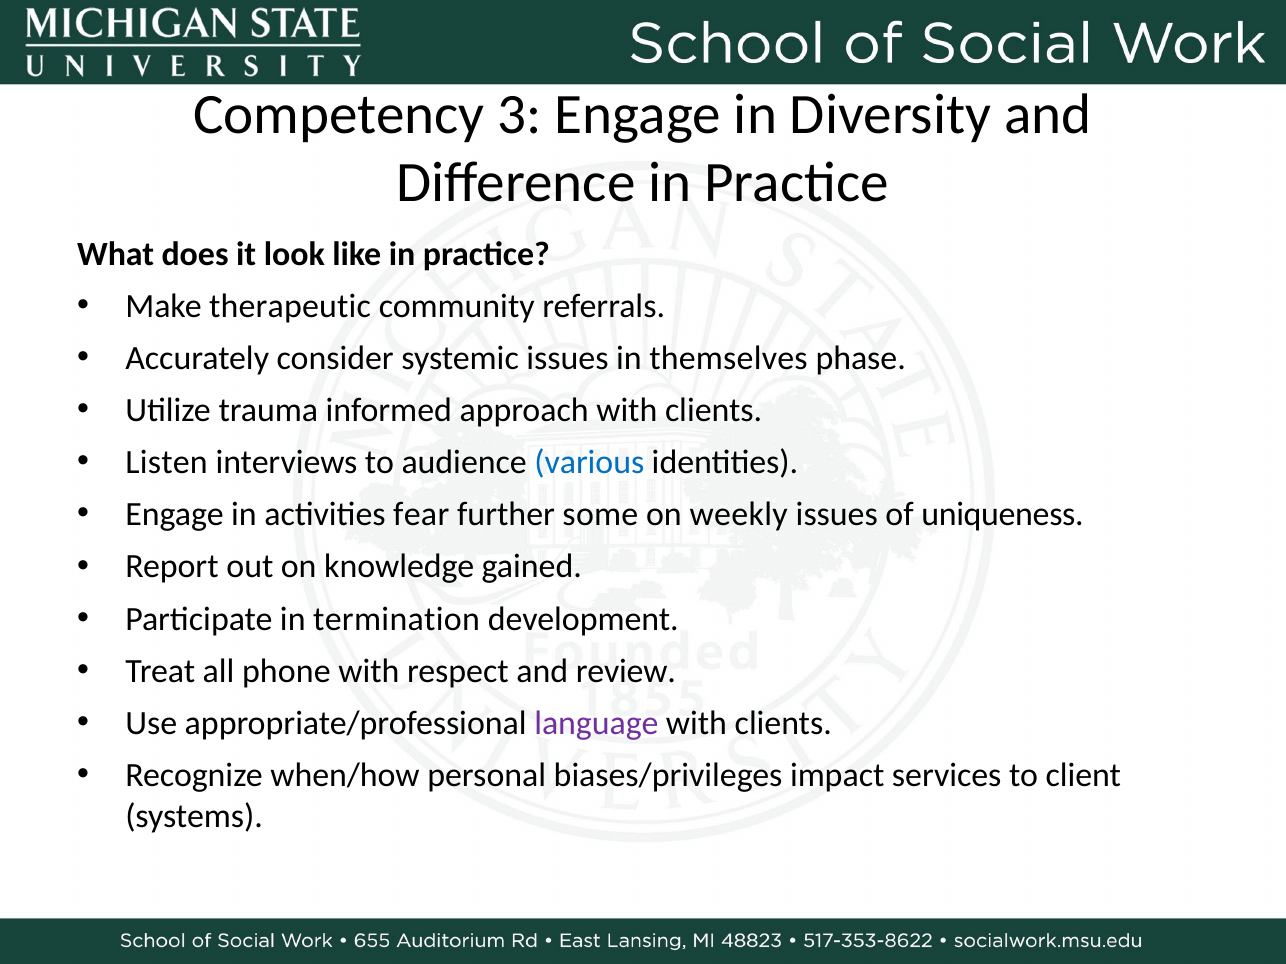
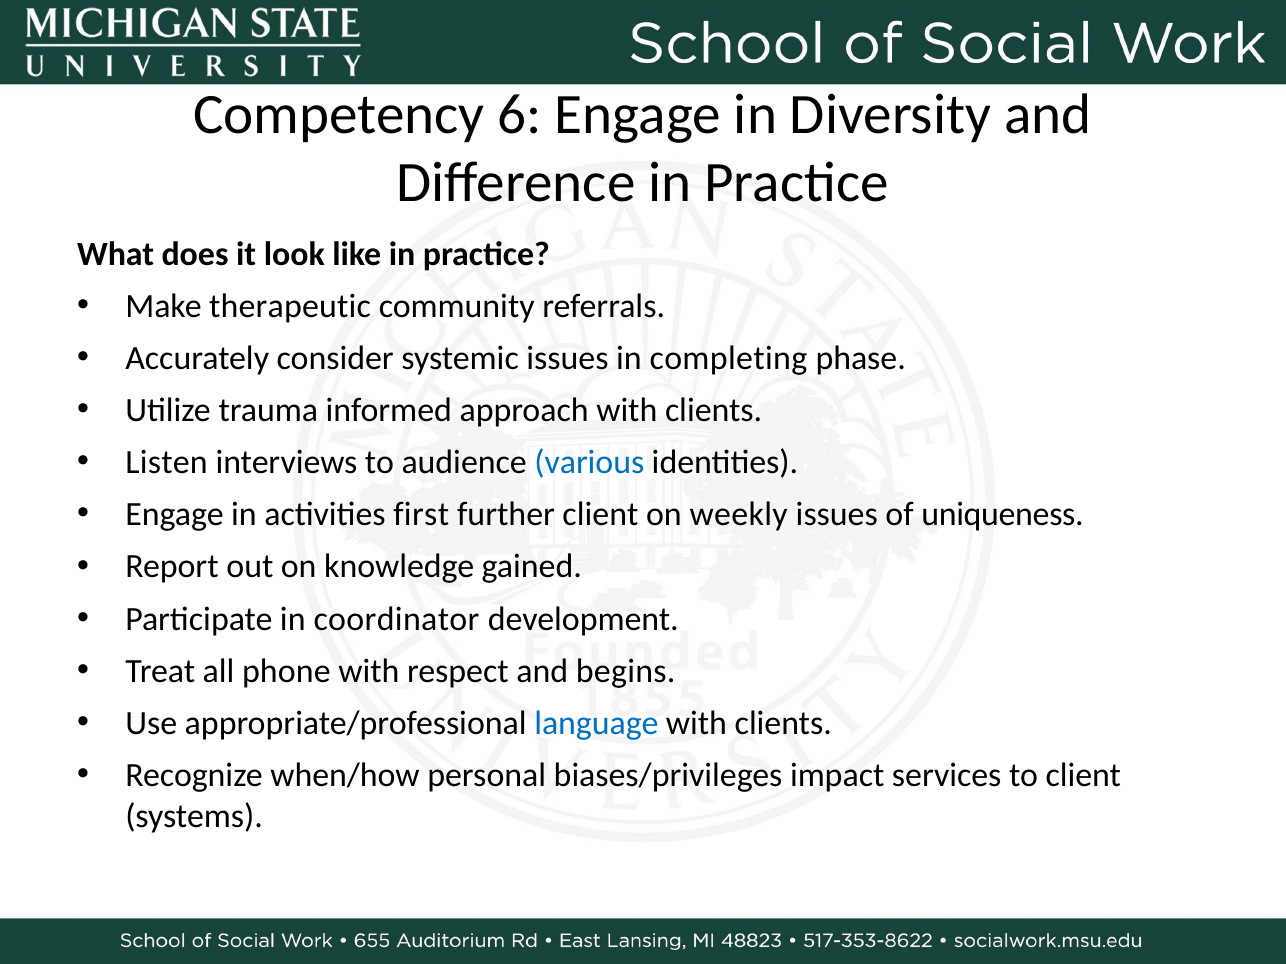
3: 3 -> 6 (520, 114)
themselves: themselves -> completing (728, 359)
fear: fear -> first (421, 515)
further some: some -> client (601, 515)
termination: termination -> coordinator (397, 619)
review: review -> begins (626, 671)
language colour: purple -> blue (596, 724)
